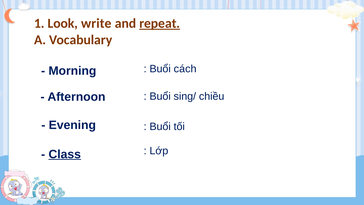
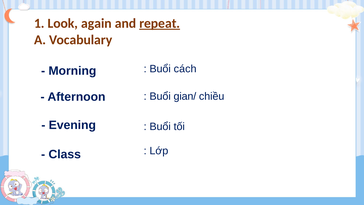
write: write -> again (96, 23)
sing/: sing/ -> gian/ (185, 96)
Class underline: present -> none (65, 154)
